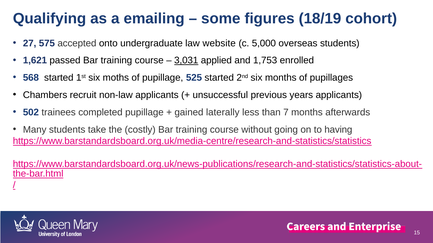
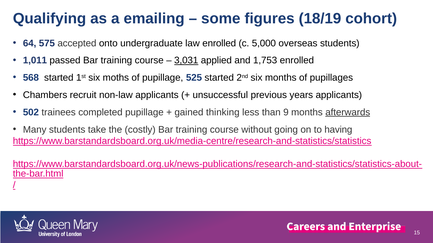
27: 27 -> 64 (30, 43)
law website: website -> enrolled (219, 43)
1,621: 1,621 -> 1,011 (35, 61)
laterally: laterally -> thinking (223, 113)
7: 7 -> 9 (286, 113)
afterwards underline: none -> present (348, 113)
